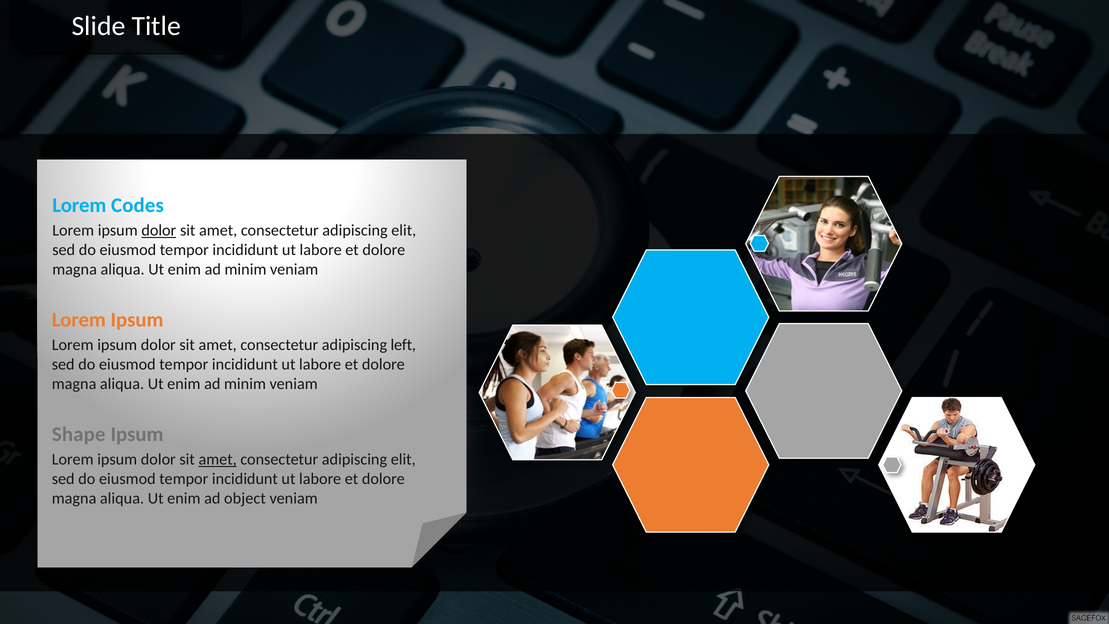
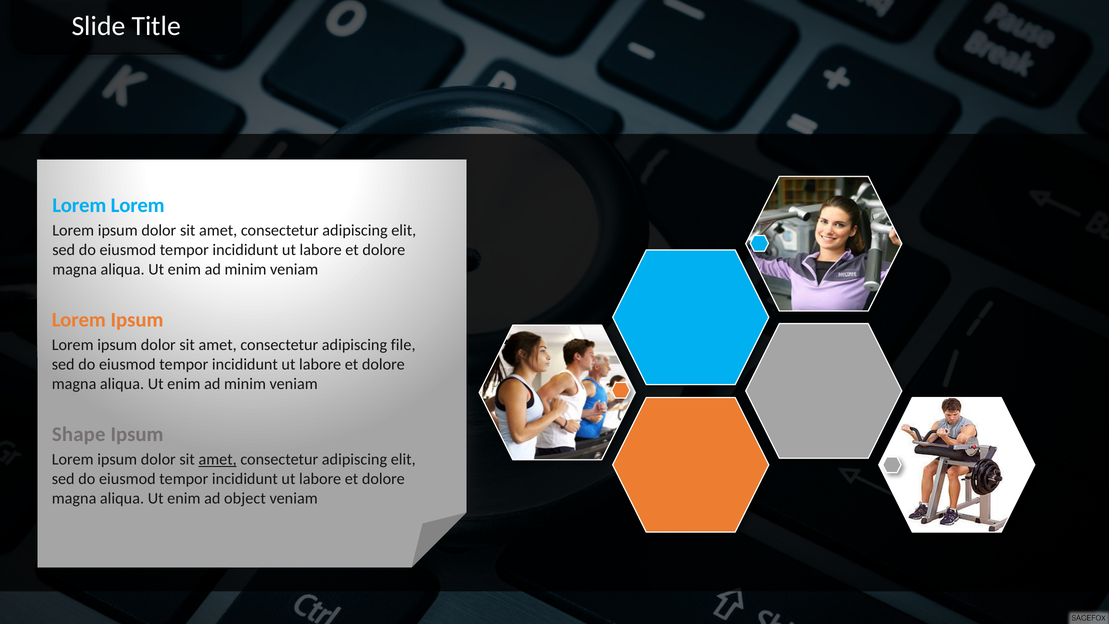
Codes: Codes -> Lorem (138, 205)
dolor underline: present -> none (159, 230)
left: left -> file (403, 345)
